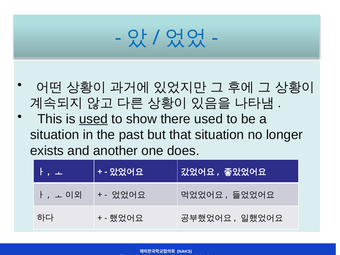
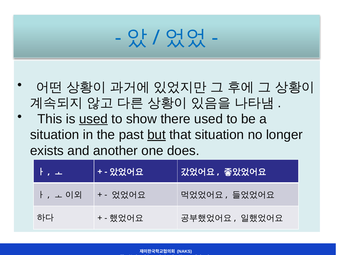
but underline: none -> present (157, 135)
